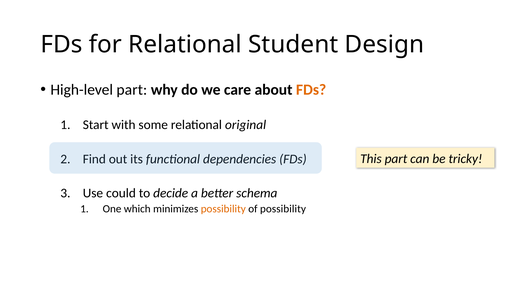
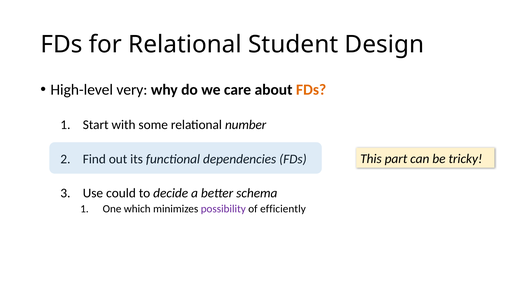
High-level part: part -> very (132, 90)
original: original -> number (246, 125)
possibility colour: orange -> purple (223, 209)
of possibility: possibility -> efficiently (283, 209)
